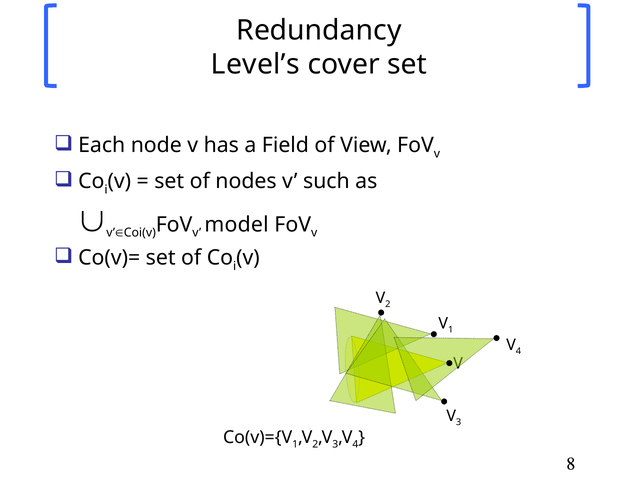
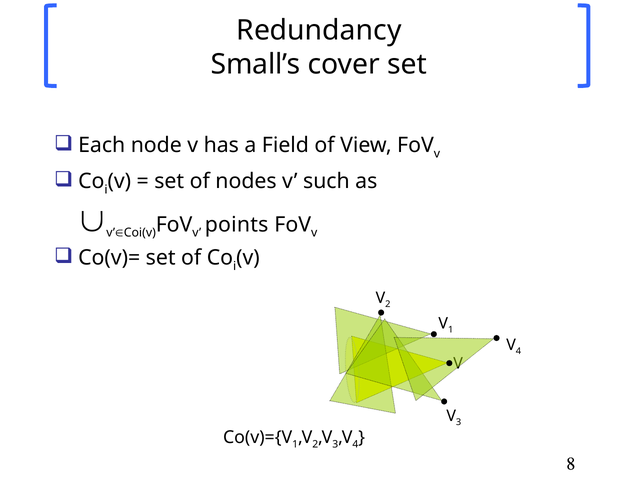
Level’s: Level’s -> Small’s (256, 64)
model: model -> points (237, 224)
